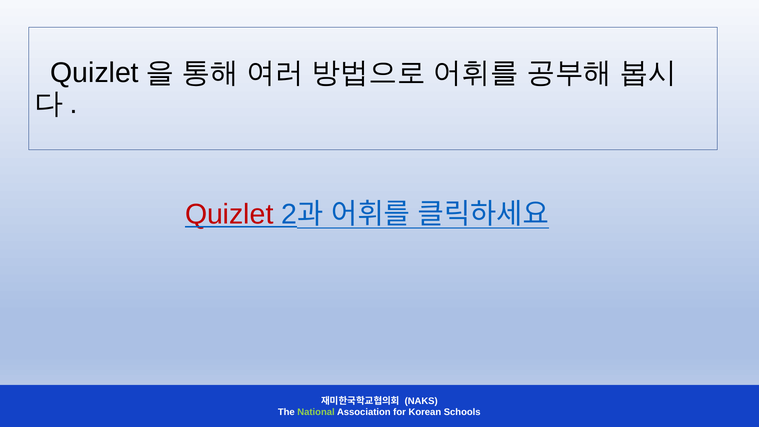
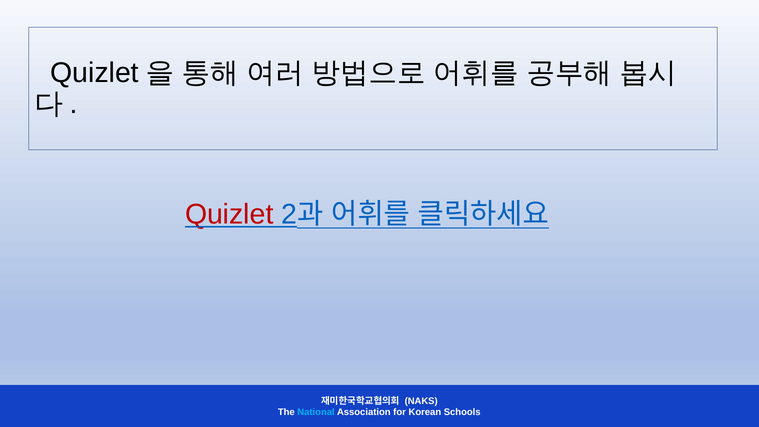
National colour: light green -> light blue (316, 412)
